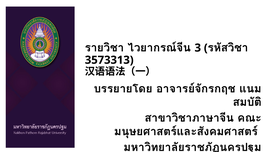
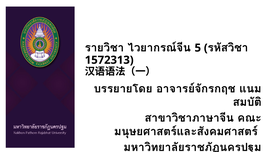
3: 3 -> 5 (198, 48)
3573313: 3573313 -> 1572313 (109, 60)
